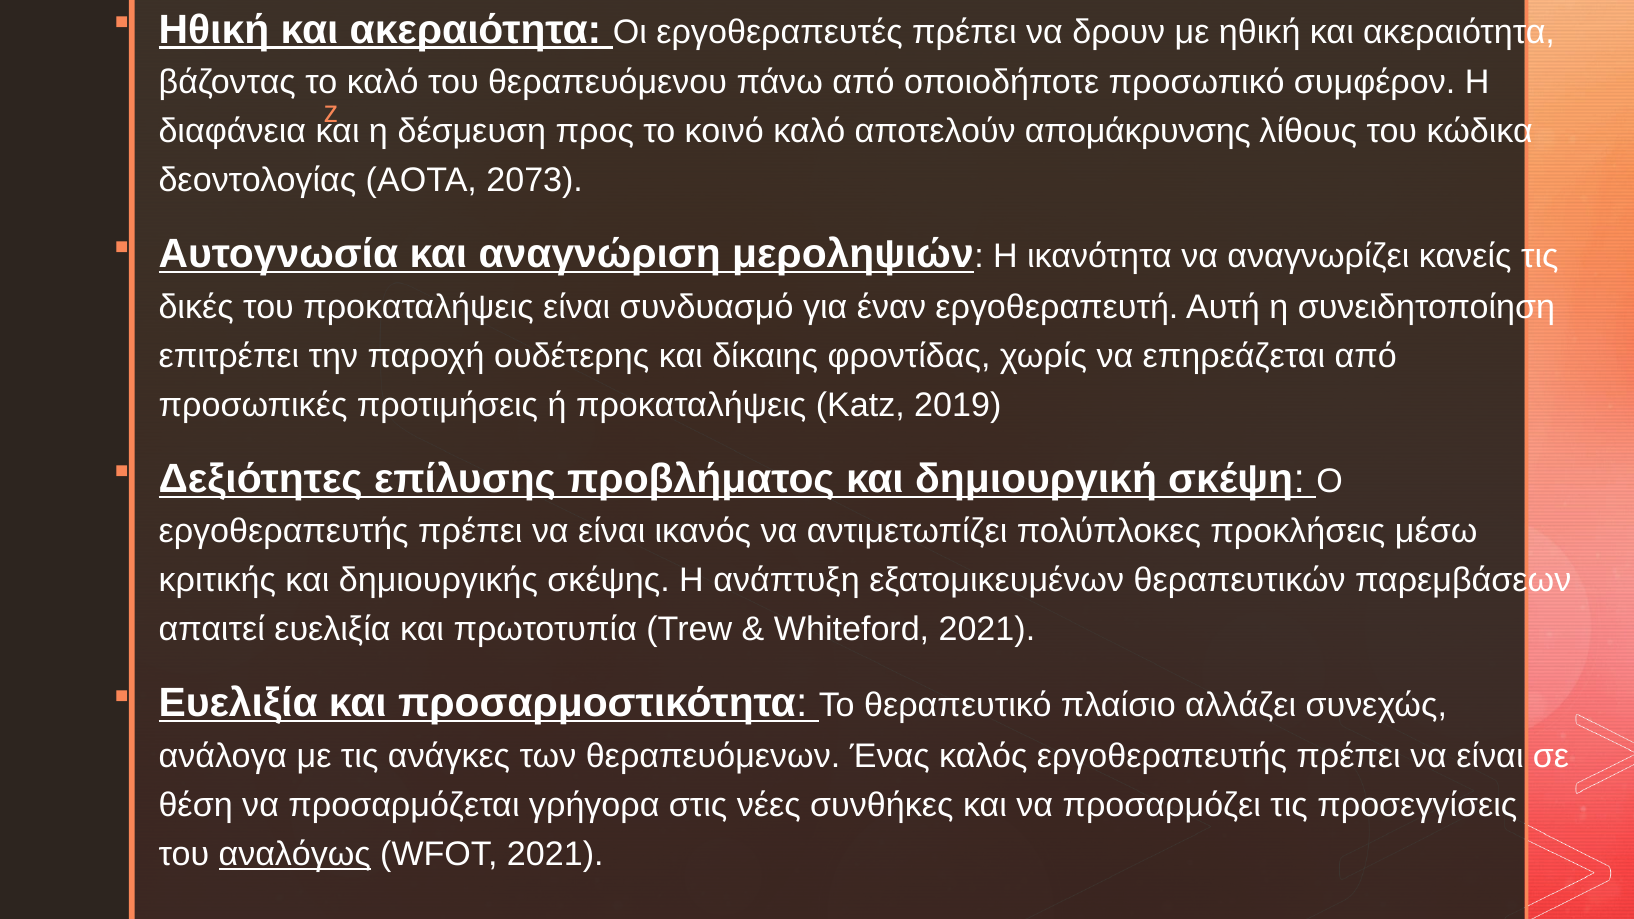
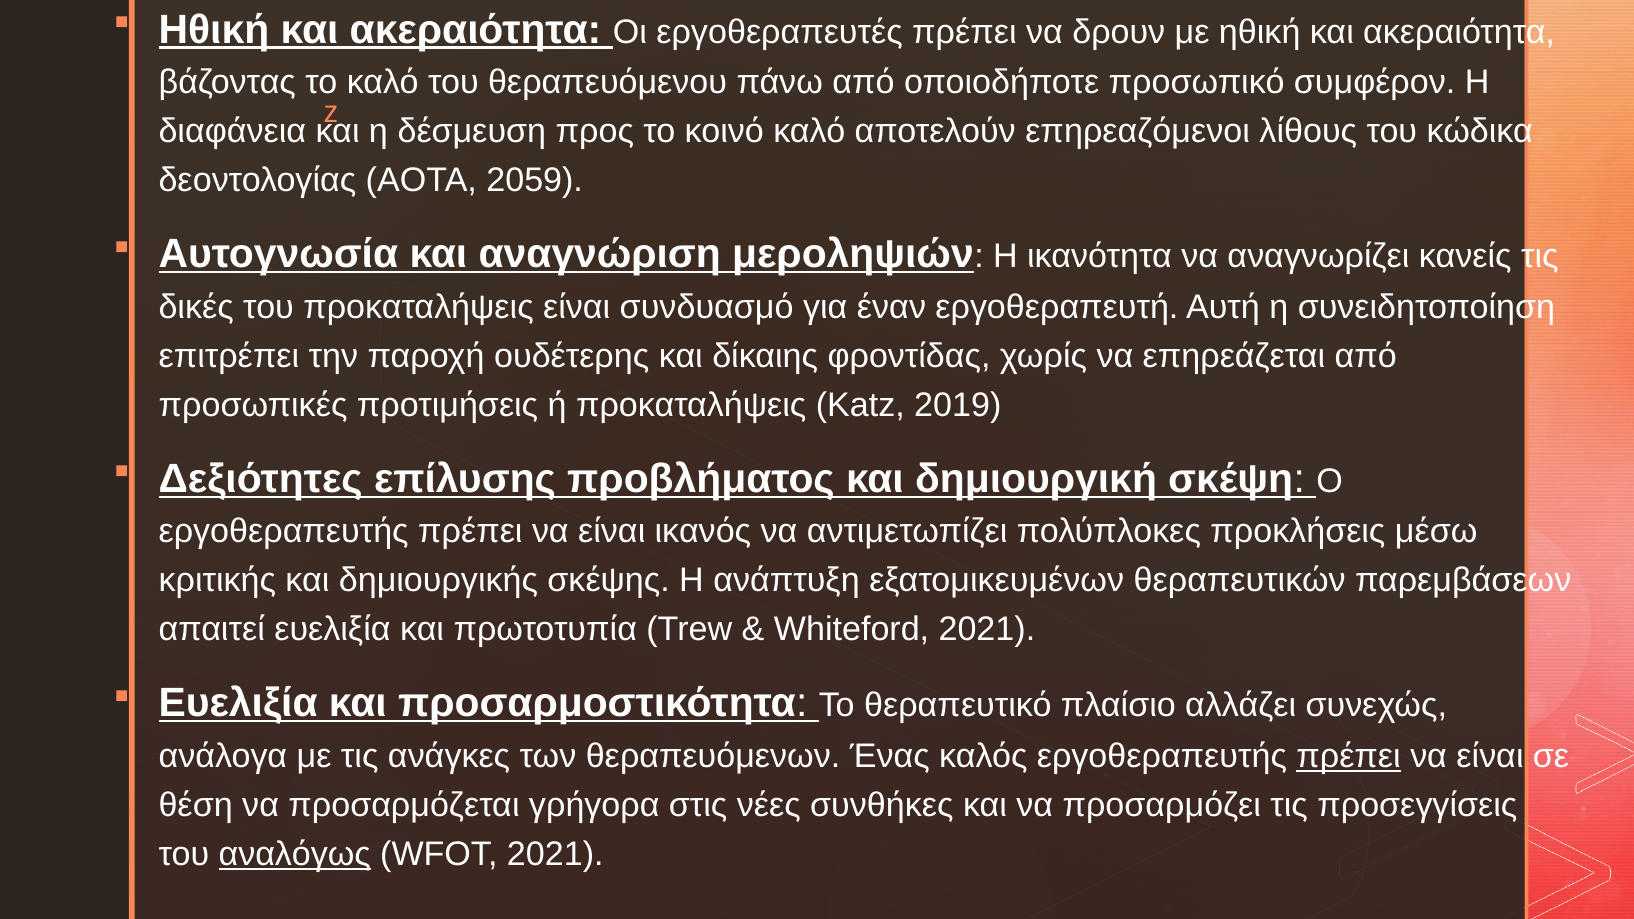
απομάκρυνσης: απομάκρυνσης -> επηρεαζόμενοι (1138, 131)
2073: 2073 -> 2059 (535, 180)
πρέπει underline: none -> present (1349, 756)
